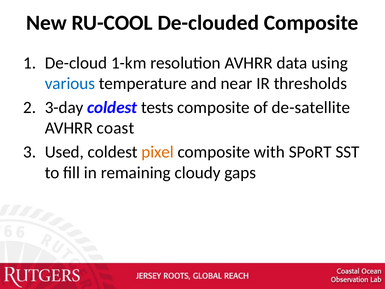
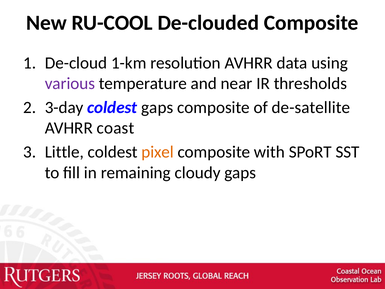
various colour: blue -> purple (70, 83)
coldest tests: tests -> gaps (157, 107)
Used: Used -> Little (64, 152)
